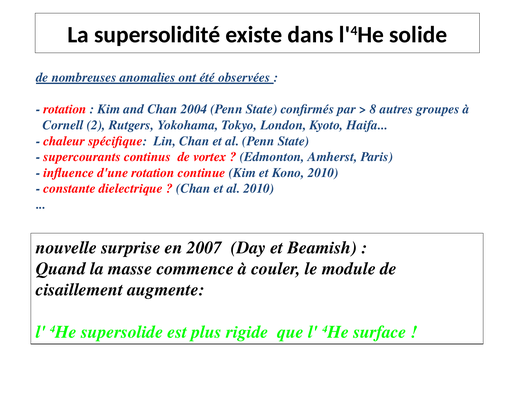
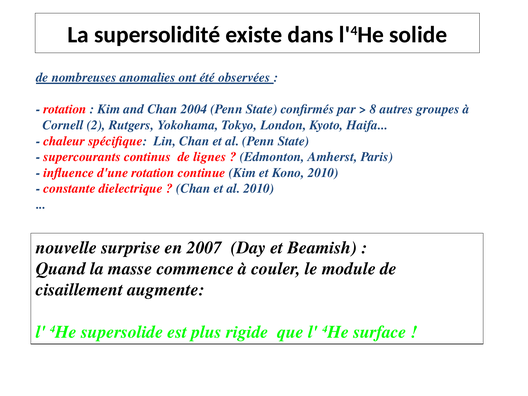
vortex: vortex -> lignes (210, 157)
